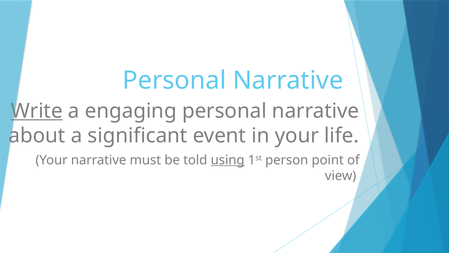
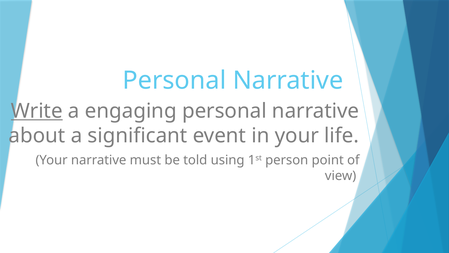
using underline: present -> none (228, 160)
